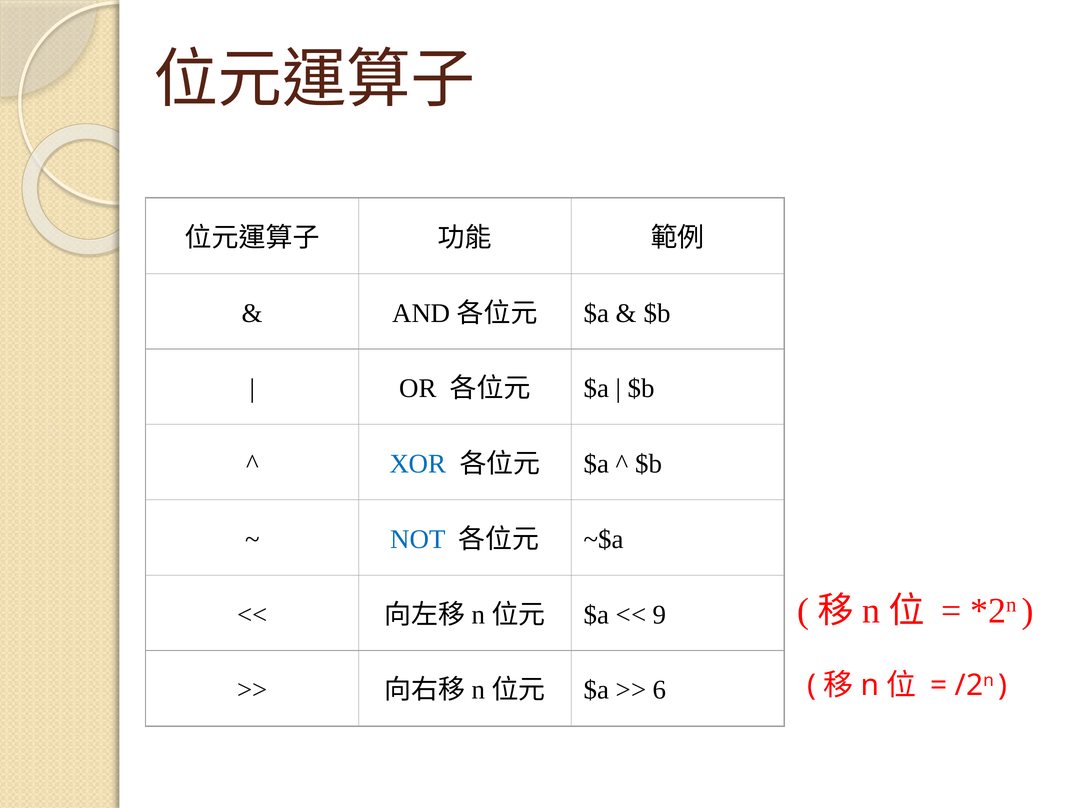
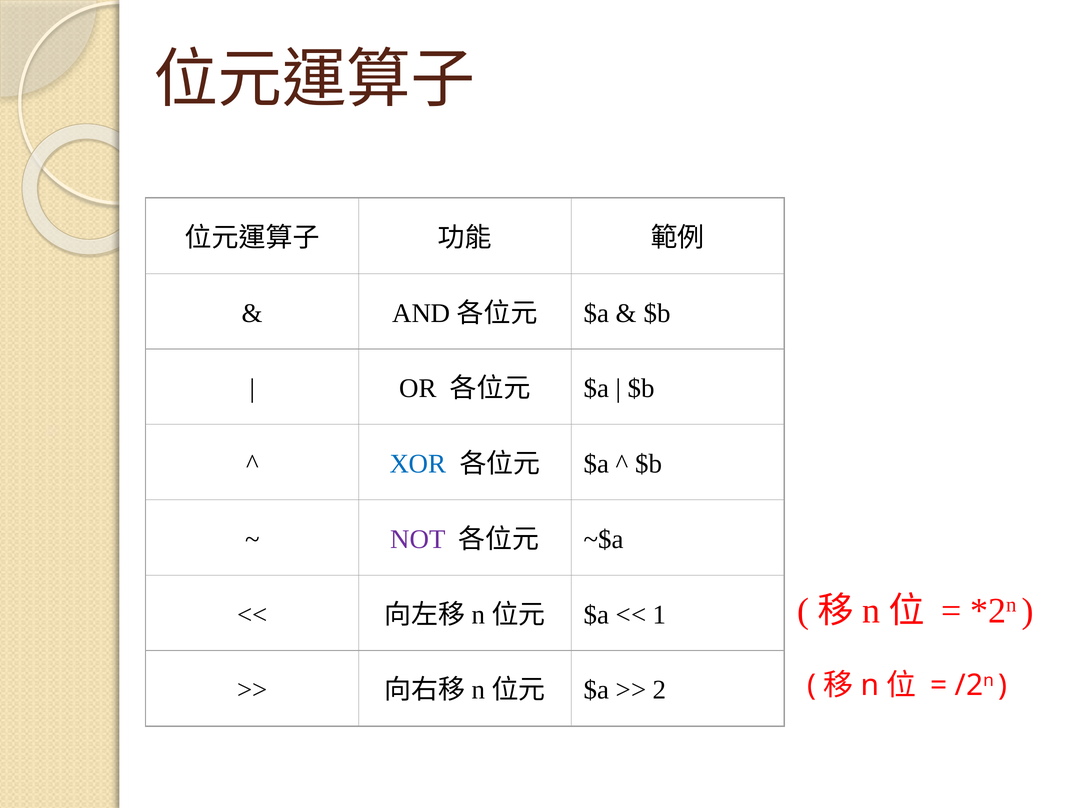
NOT colour: blue -> purple (418, 539)
9: 9 -> 1 (660, 615)
6: 6 -> 2 (660, 690)
